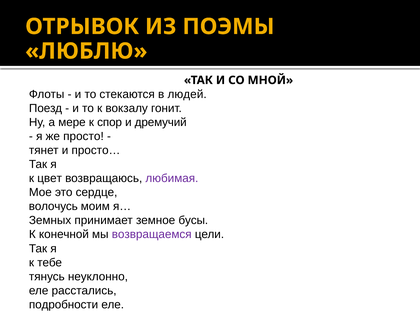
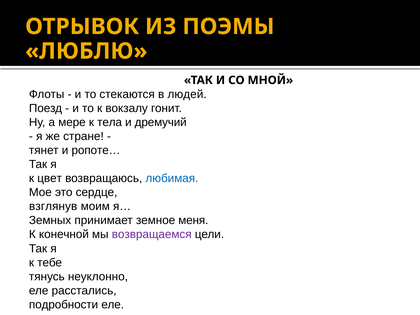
спор: спор -> тела (110, 122)
просто: просто -> стране (83, 136)
просто…: просто… -> ропоте… (96, 150)
любимая colour: purple -> blue (172, 178)
волочусь: волочусь -> взглянув (53, 206)
бусы: бусы -> меня (193, 220)
